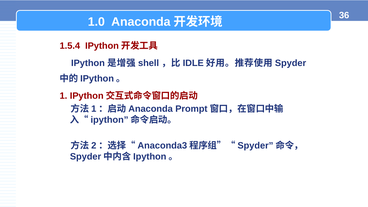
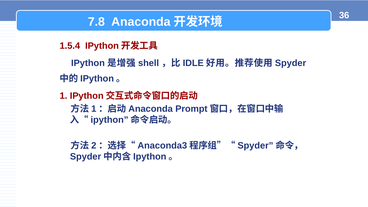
1.0: 1.0 -> 7.8 (96, 22)
